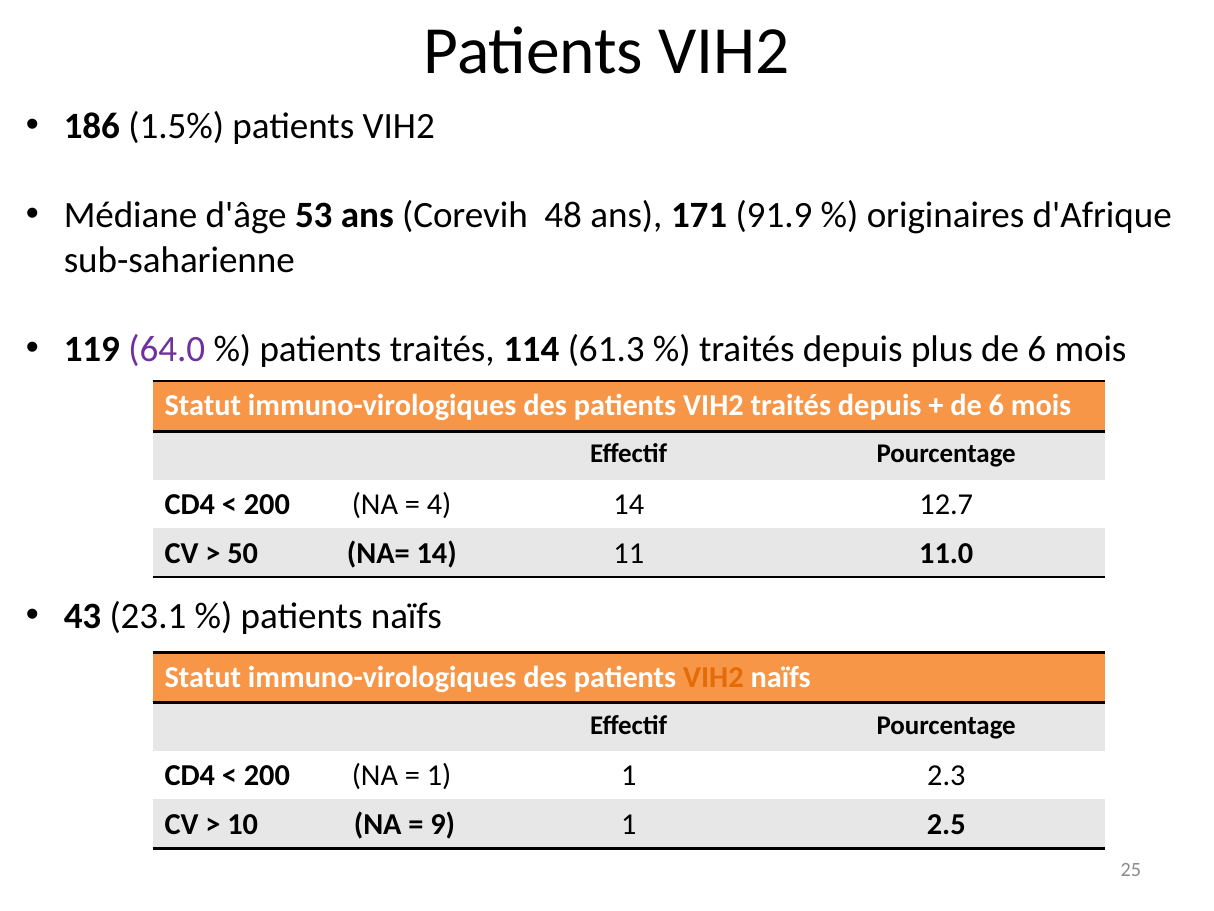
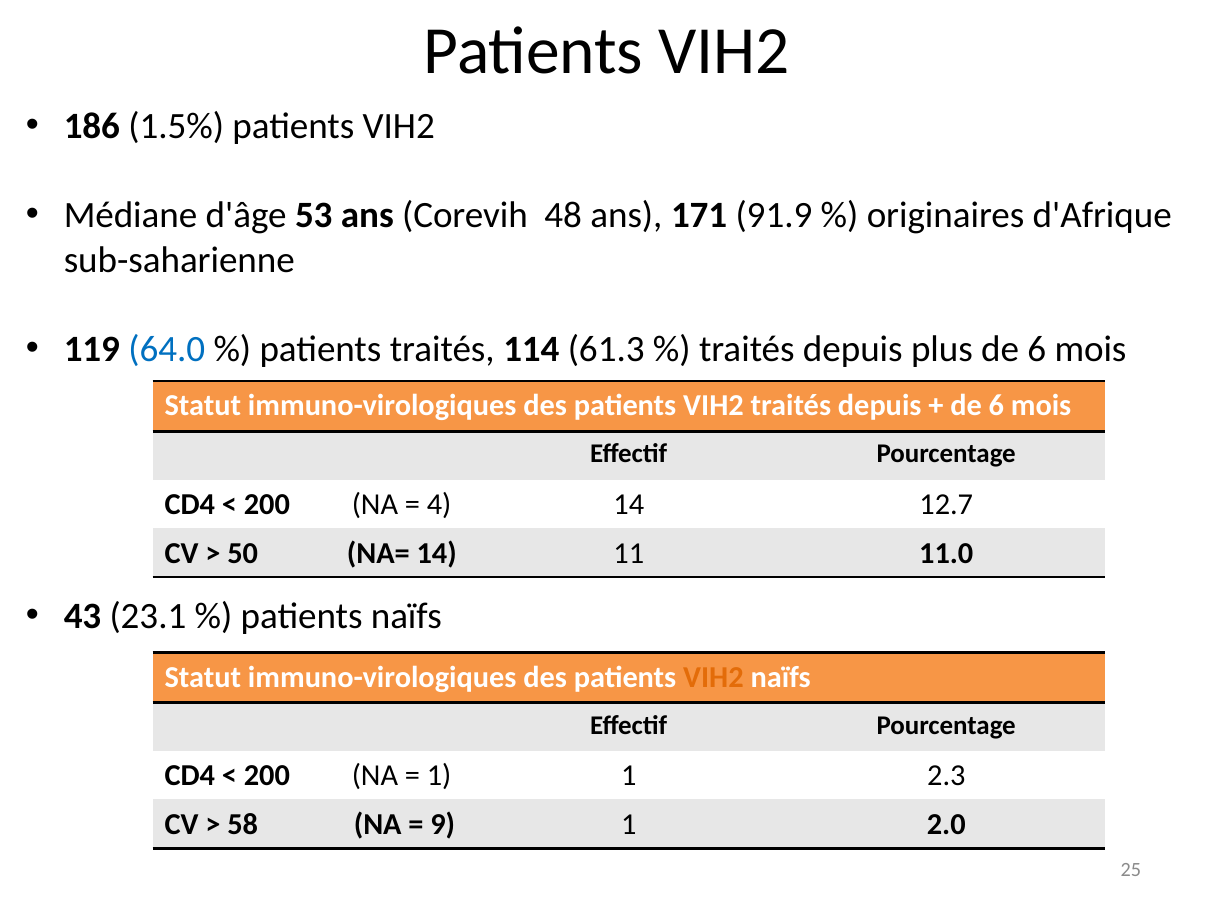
64.0 colour: purple -> blue (167, 349)
10: 10 -> 58 (243, 824)
2.5: 2.5 -> 2.0 (946, 824)
